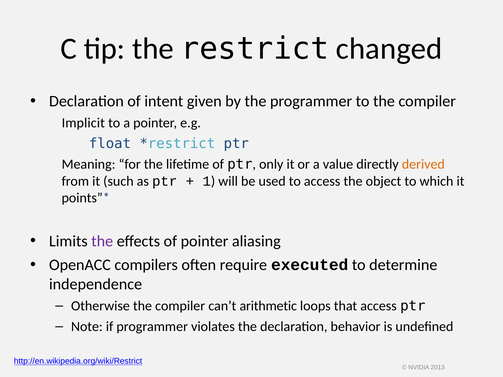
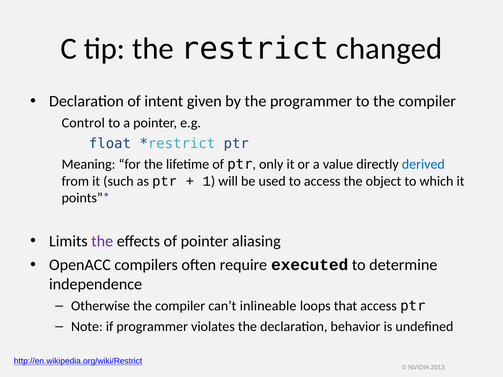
Implicit: Implicit -> Control (83, 123)
derived colour: orange -> blue (423, 164)
arithmetic: arithmetic -> inlineable (268, 306)
